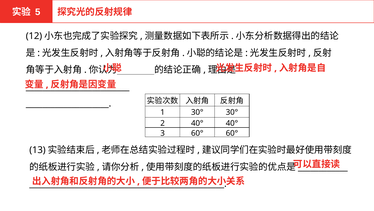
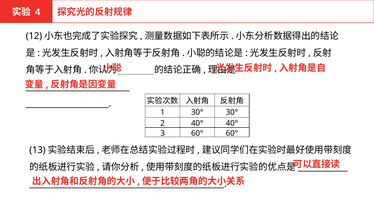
5: 5 -> 4 (38, 12)
